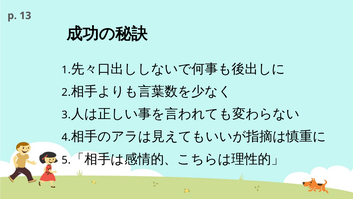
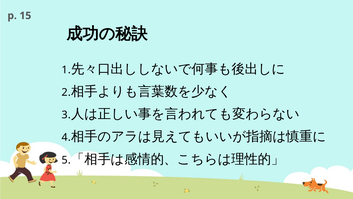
13: 13 -> 15 (25, 16)
